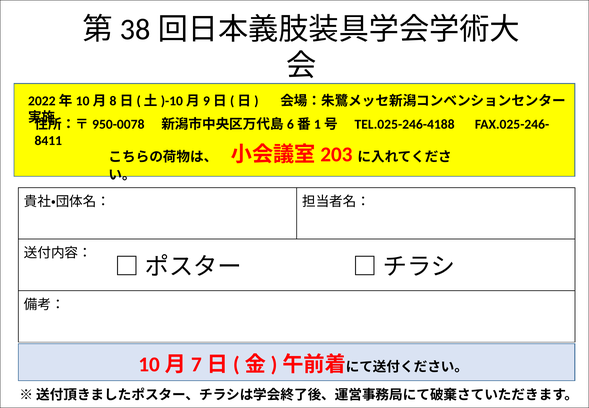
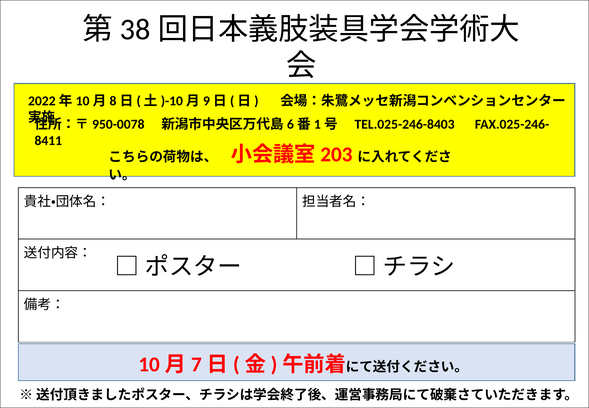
TEL.025-246-4188: TEL.025-246-4188 -> TEL.025-246-8403 (405, 124)
